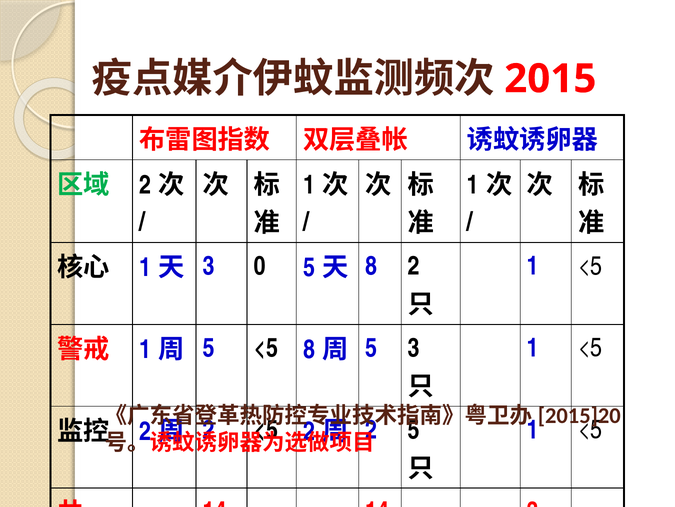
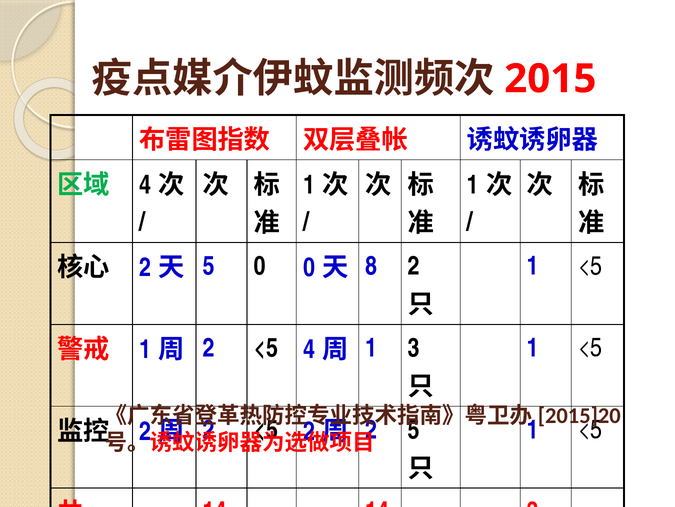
2: 2 -> 4 (145, 185)
1: 1 -> 2 (145, 267)
3: 3 -> 5 (209, 266)
0 5: 5 -> 0 (309, 267)
5: 5 -> 2 (209, 348)
<5 8: 8 -> 4 (309, 349)
5: 5 -> 1 (371, 348)
